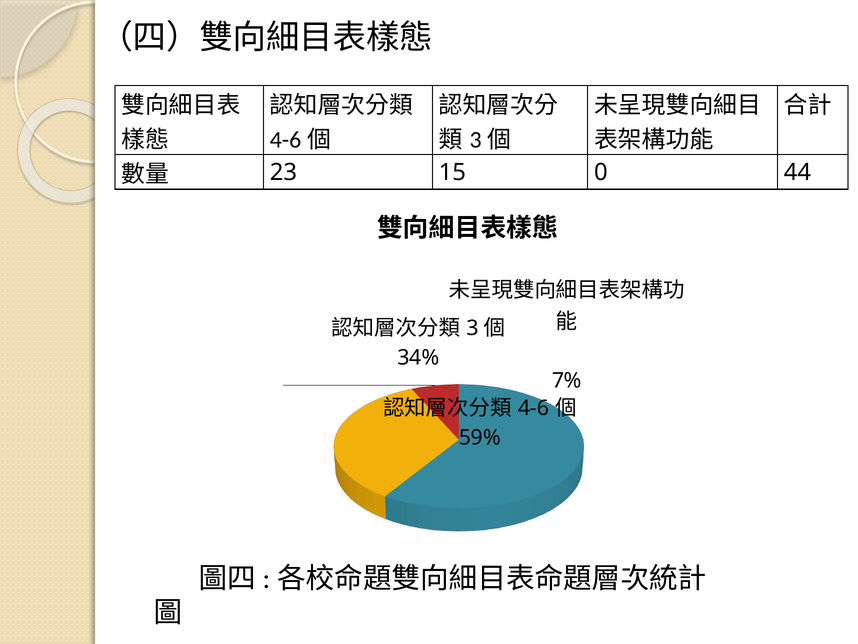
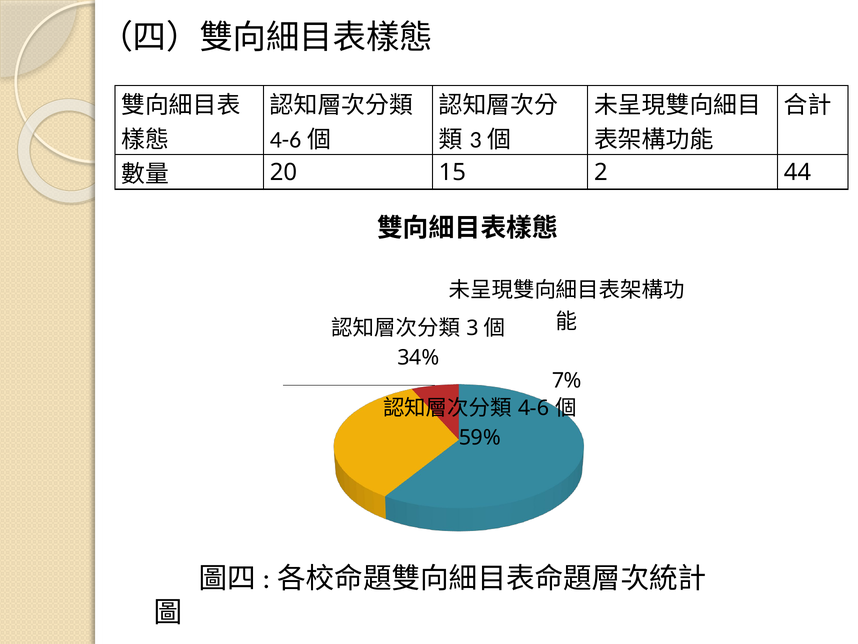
23: 23 -> 20 (283, 172)
0: 0 -> 2 (601, 172)
